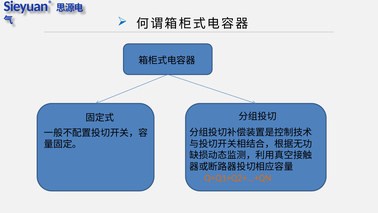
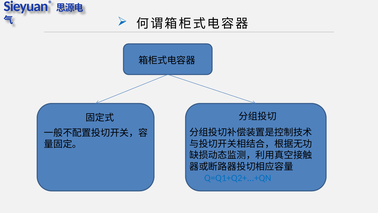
Q=Q1+Q2+...+QN colour: orange -> blue (238, 178)
